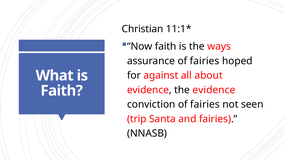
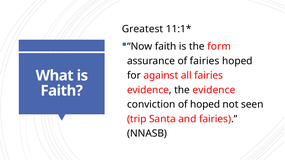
Christian: Christian -> Greatest (142, 29)
ways: ways -> form (219, 47)
all about: about -> fairies (209, 76)
conviction of fairies: fairies -> hoped (205, 105)
